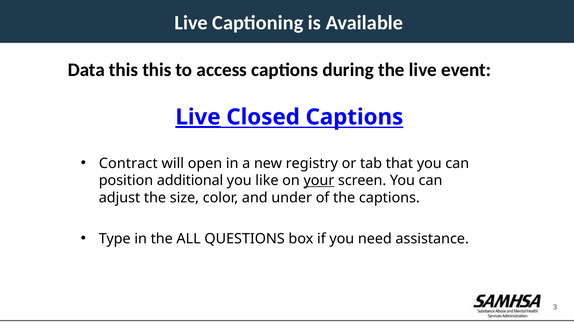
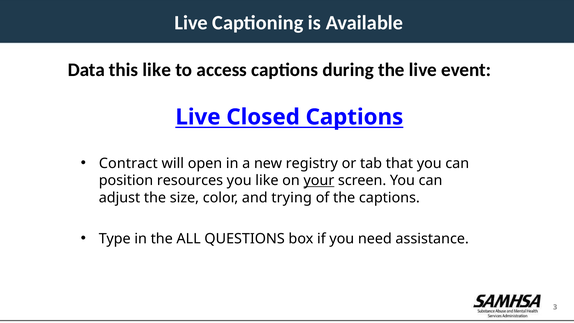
this this: this -> like (157, 70)
Live underline: present -> none (198, 117)
additional: additional -> resources (190, 180)
under: under -> trying (292, 198)
